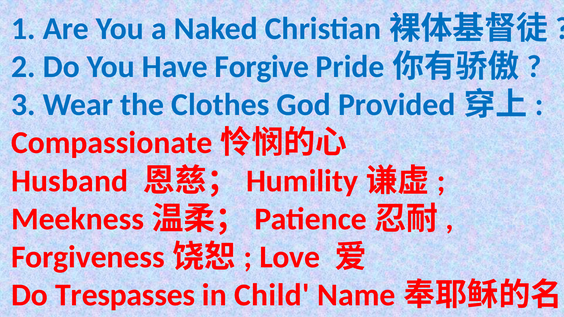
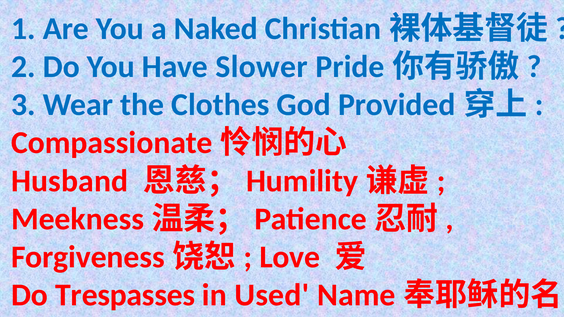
Forgive: Forgive -> Slower (262, 67)
Child: Child -> Used (272, 295)
